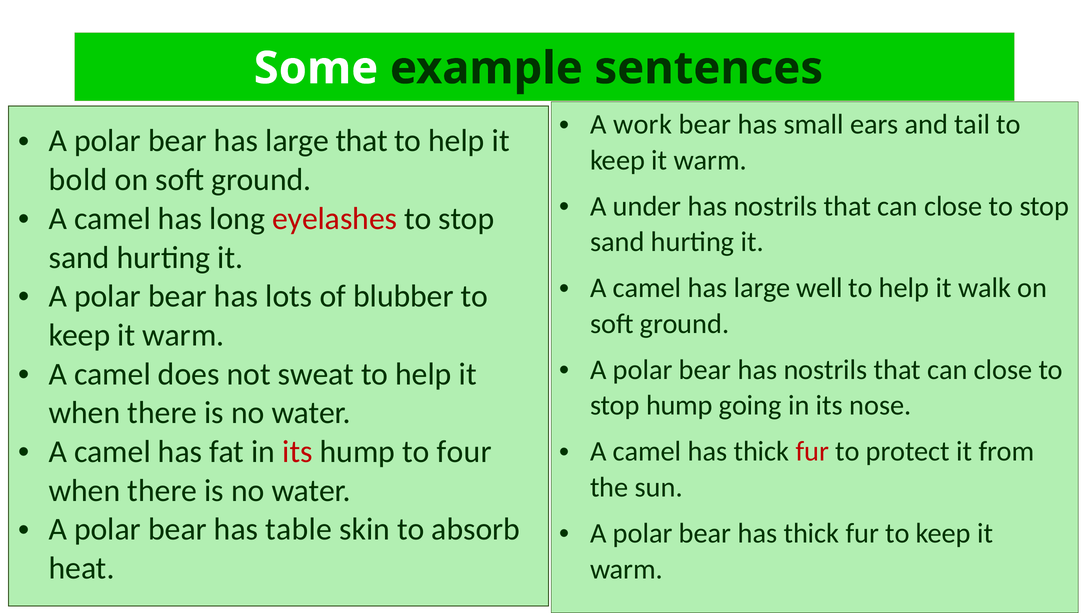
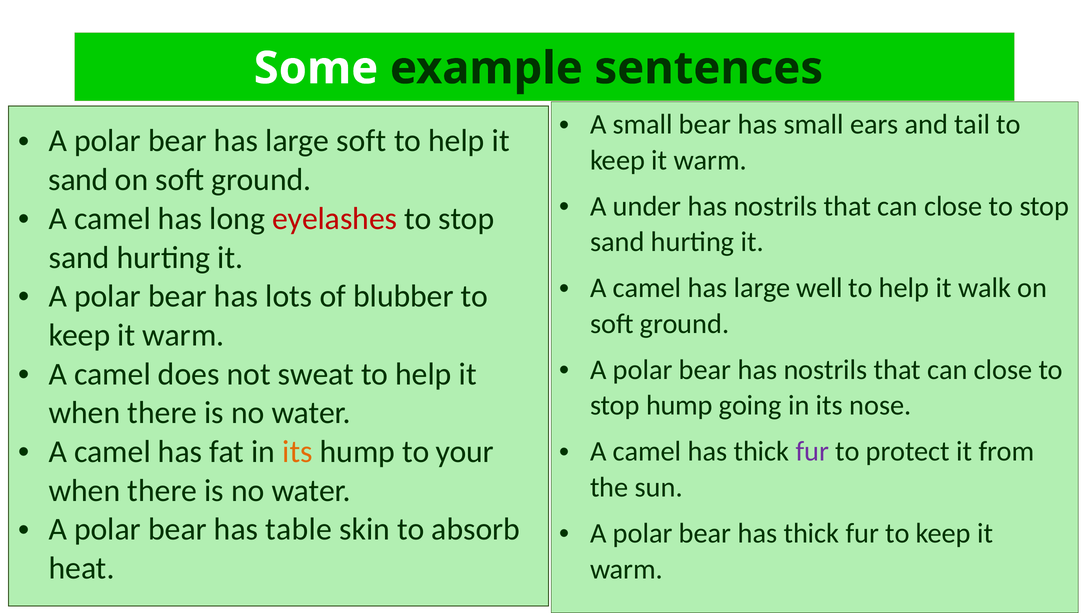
A work: work -> small (643, 124)
large that: that -> soft (361, 141)
bold: bold -> sand (78, 180)
its colour: red -> orange (297, 451)
four: four -> your (465, 451)
fur colour: red -> purple (812, 451)
